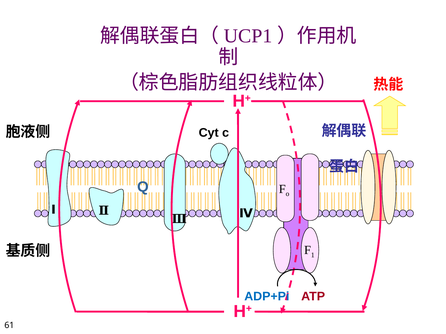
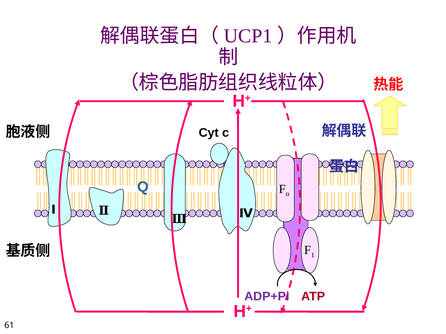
ADP+Pi colour: blue -> purple (267, 297)
